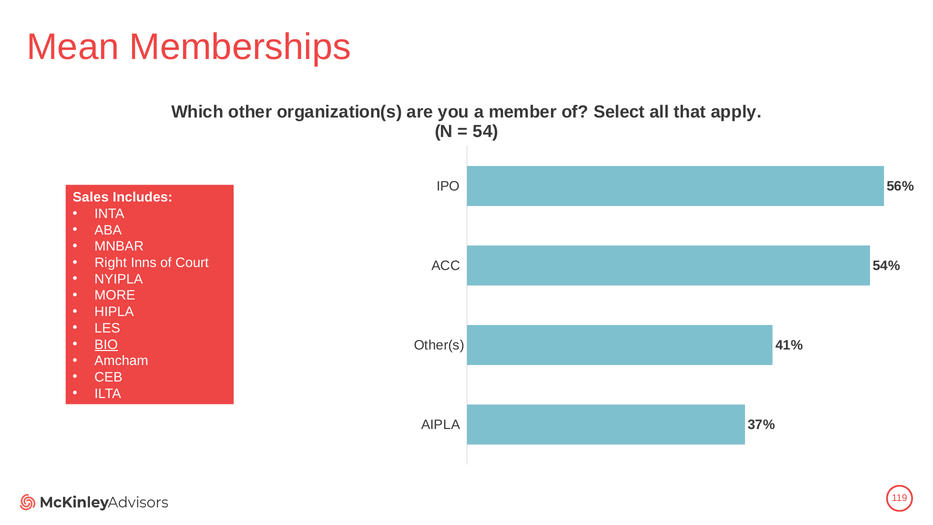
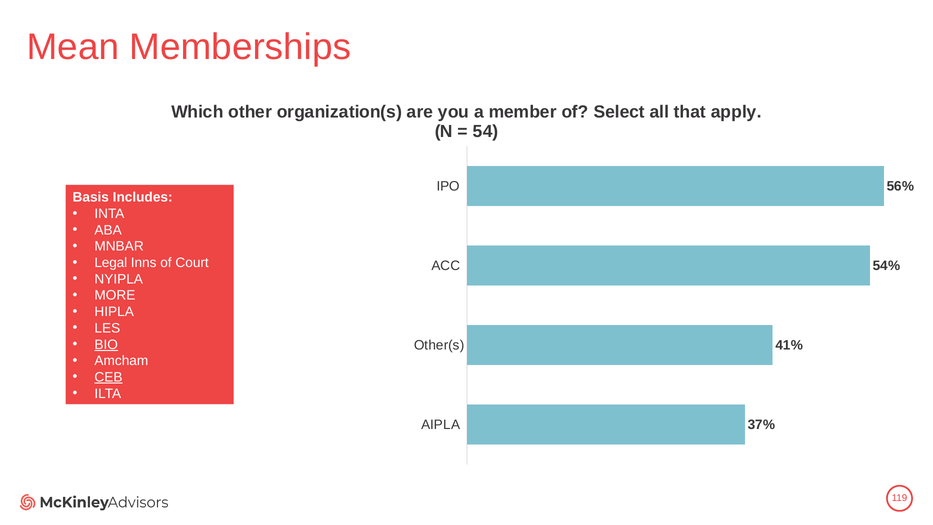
Sales: Sales -> Basis (91, 197)
Right: Right -> Legal (111, 263)
CEB underline: none -> present (108, 377)
